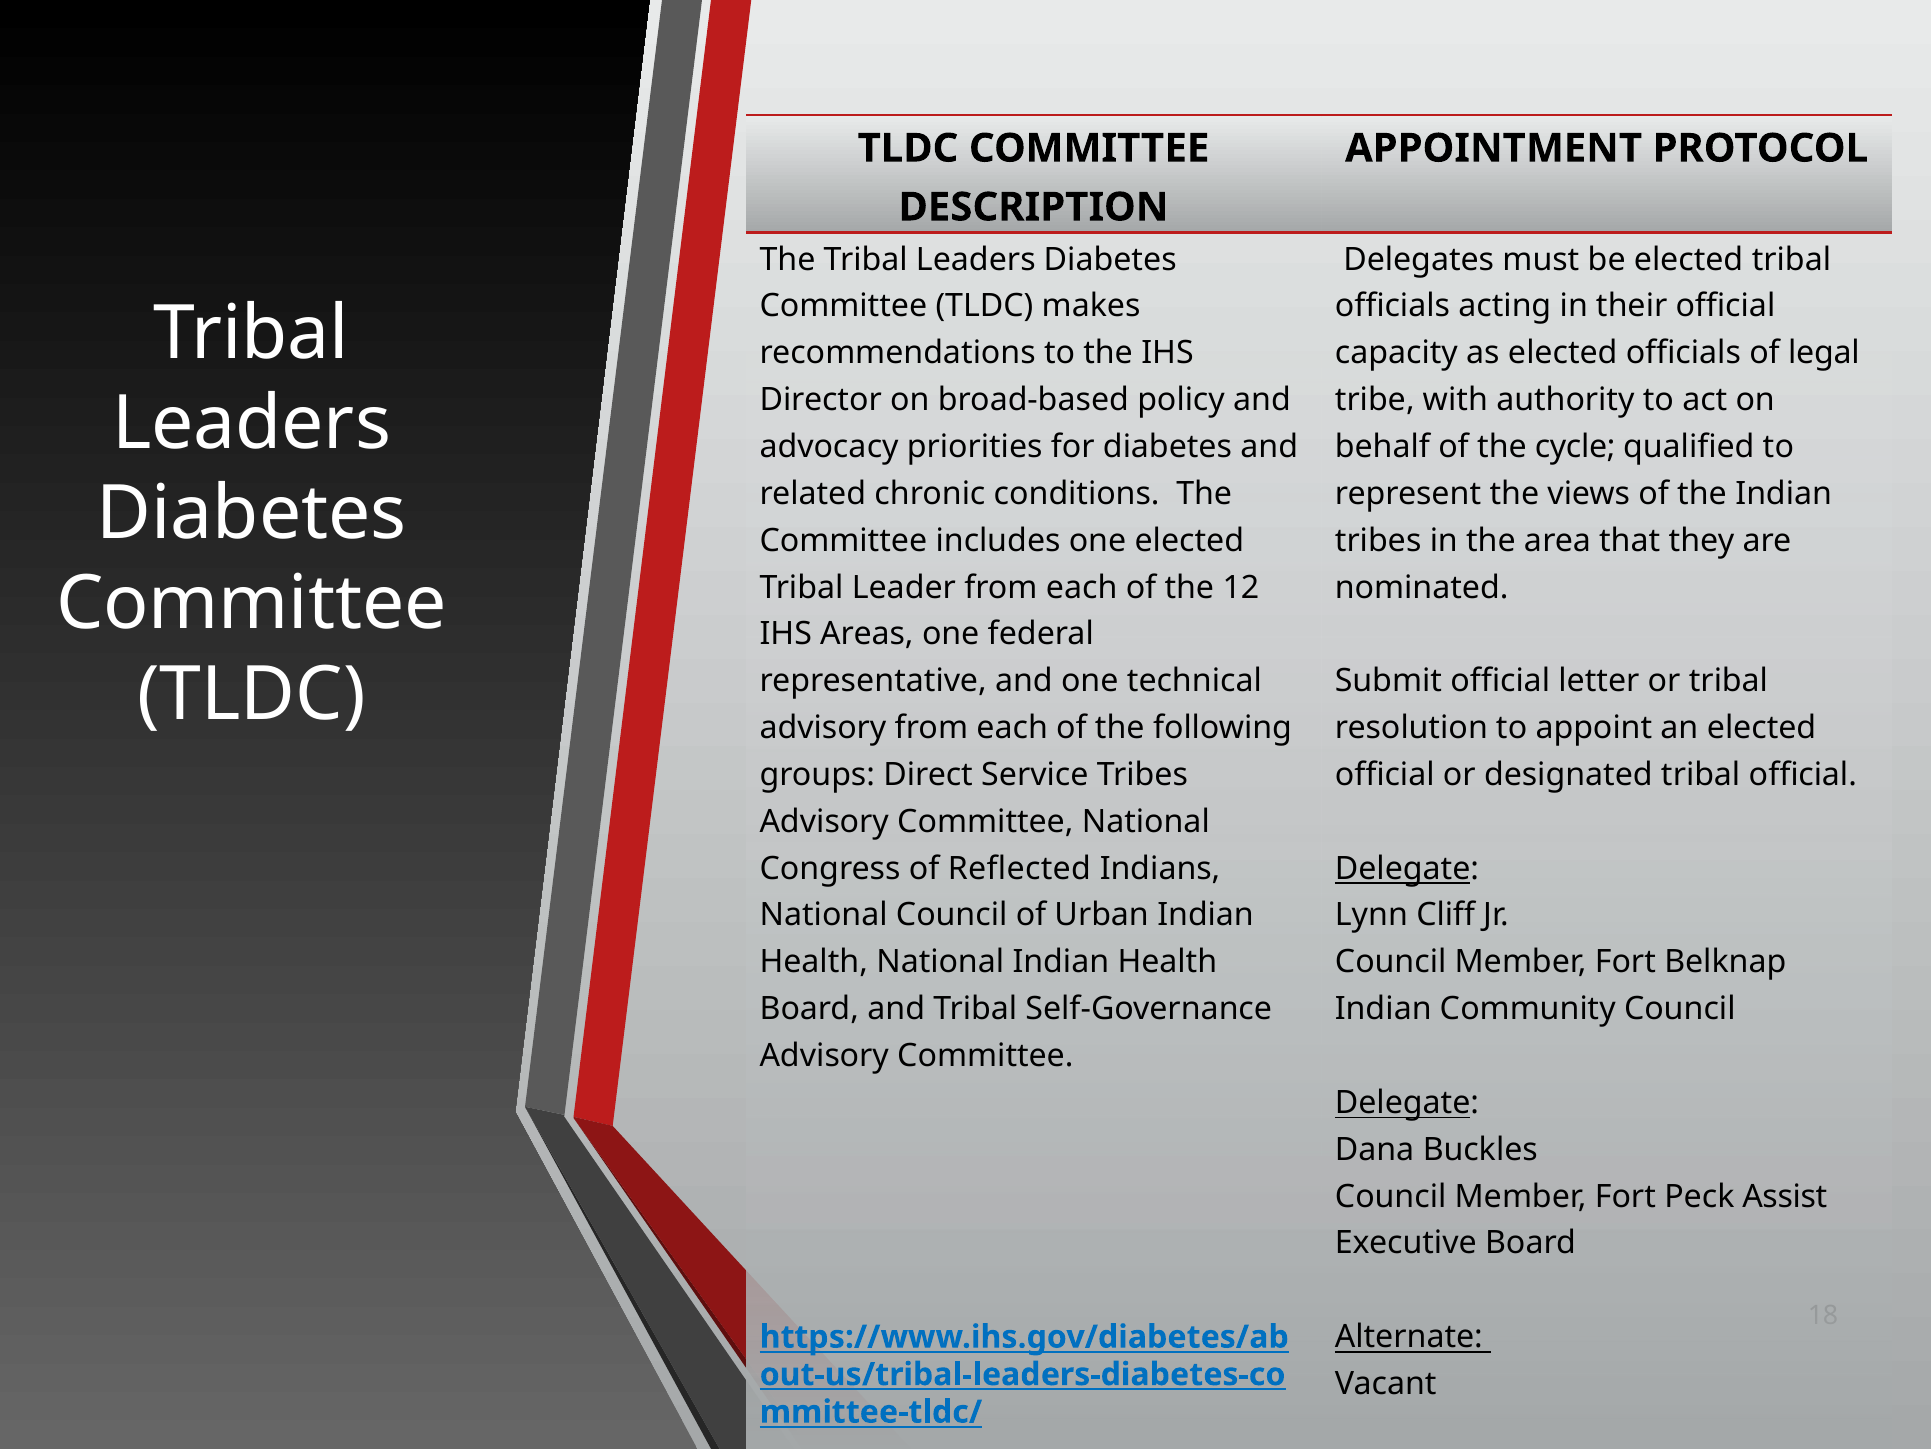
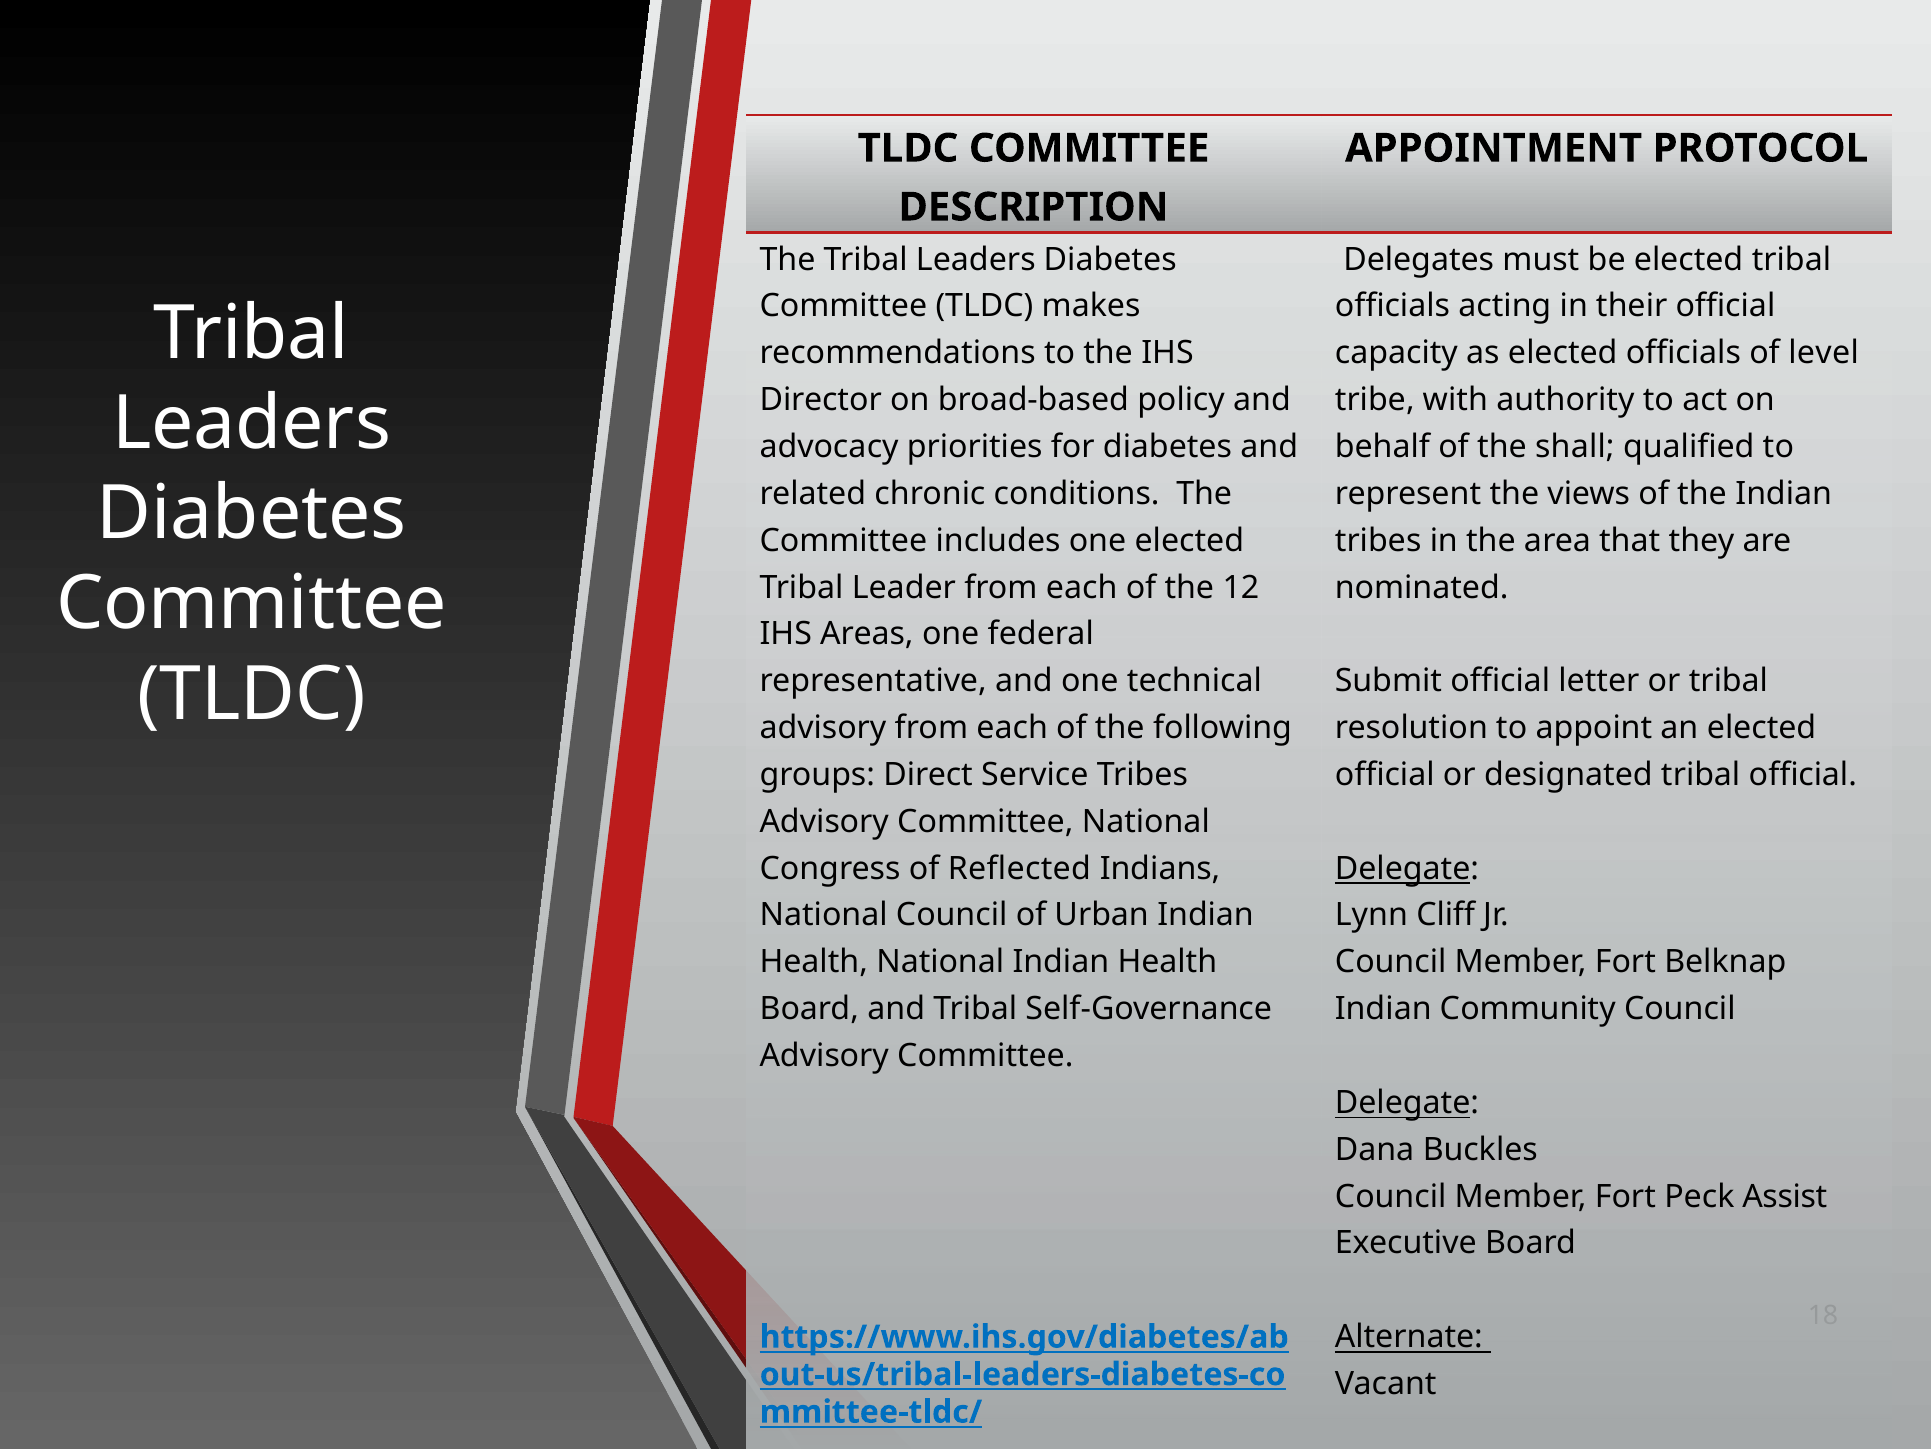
legal: legal -> level (1824, 353)
cycle: cycle -> shall (1575, 447)
